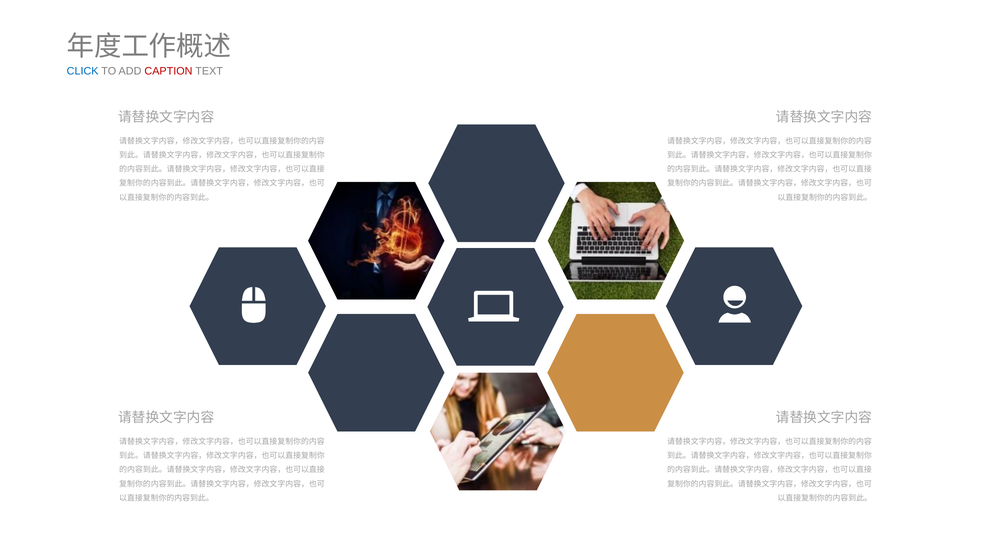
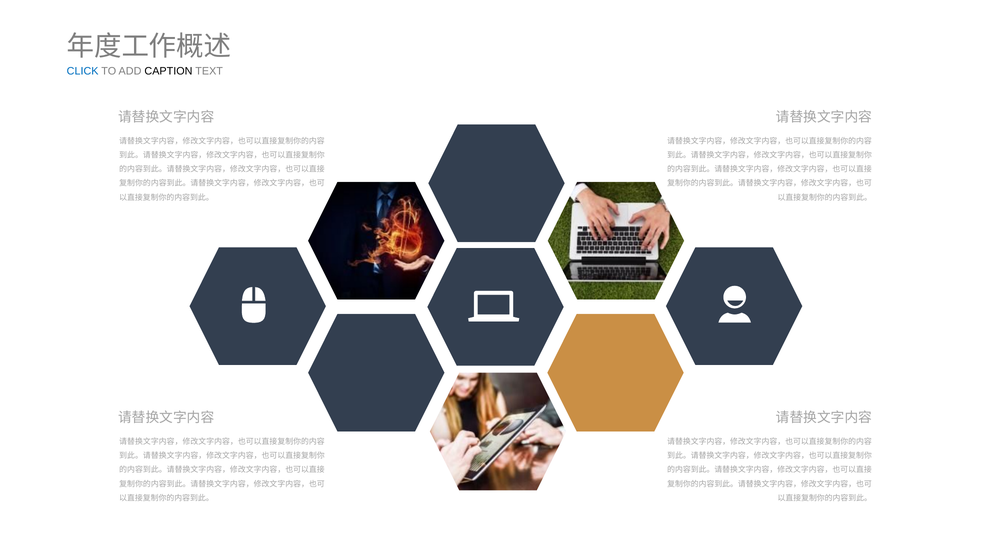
CAPTION colour: red -> black (168, 71)
